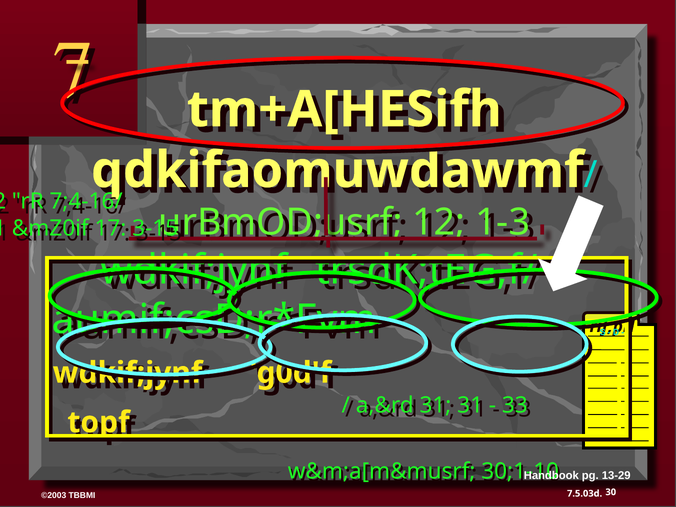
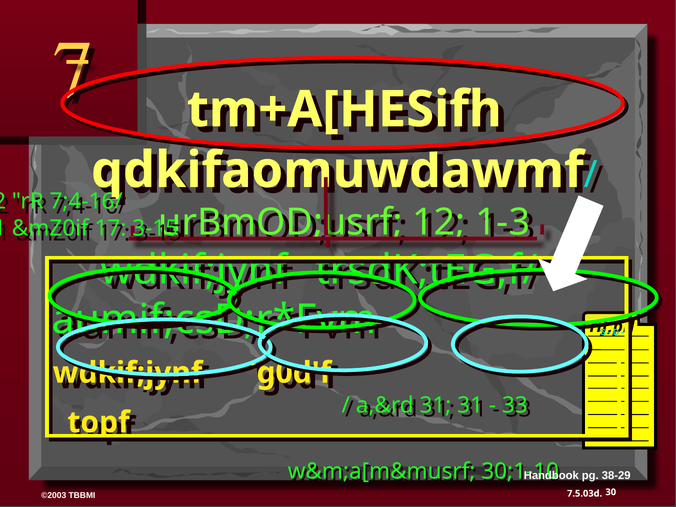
13-29: 13-29 -> 38-29 (616, 476)
